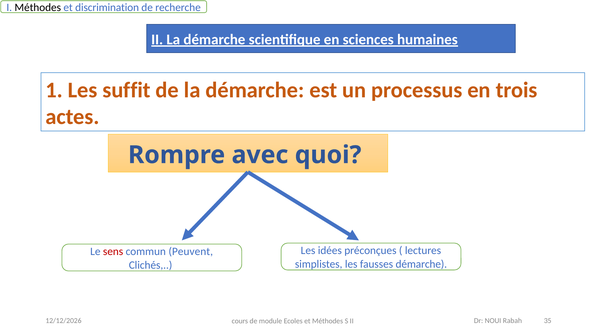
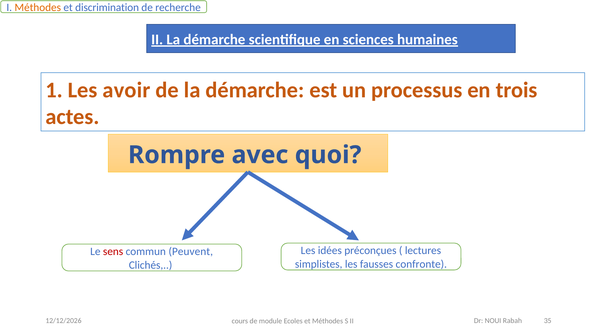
Méthodes colour: black -> orange (38, 7)
suffit: suffit -> avoir (126, 90)
fausses démarche: démarche -> confronte (421, 264)
